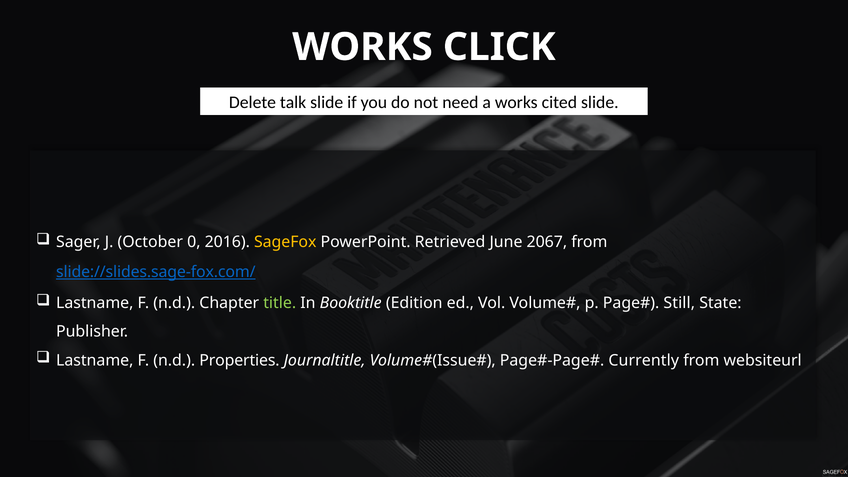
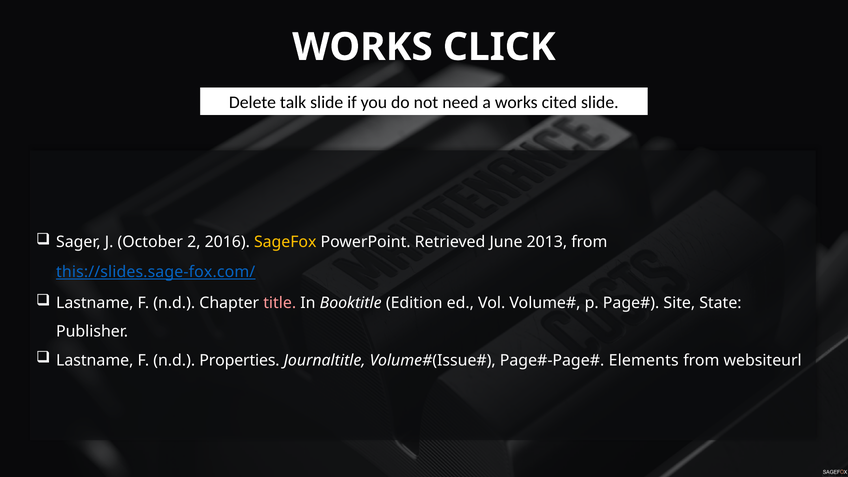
0: 0 -> 2 (194, 242)
2067: 2067 -> 2013 (547, 242)
slide://slides.sage-fox.com/: slide://slides.sage-fox.com/ -> this://slides.sage-fox.com/ (156, 272)
title colour: light green -> pink (280, 303)
Still: Still -> Site (679, 303)
Currently: Currently -> Elements (644, 360)
